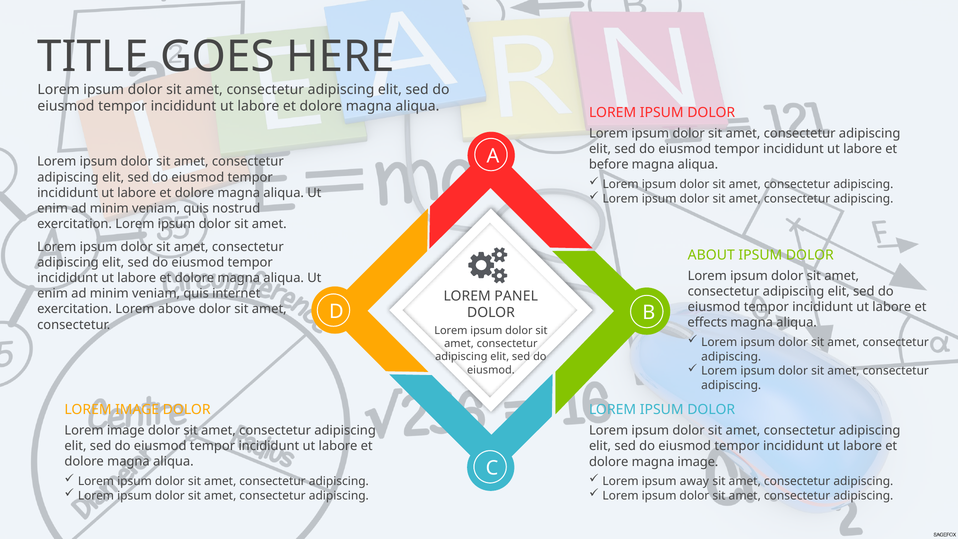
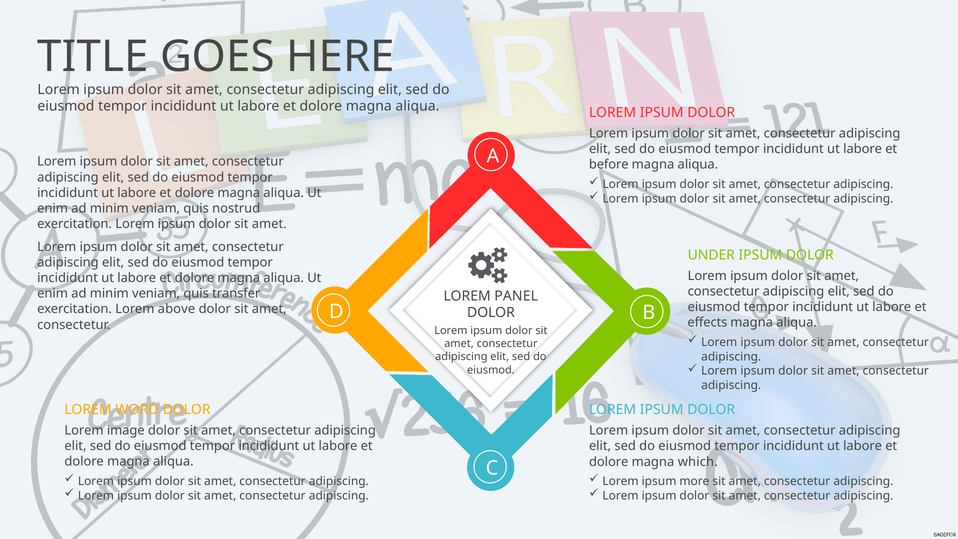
ABOUT: ABOUT -> UNDER (711, 255)
internet: internet -> transfer (236, 293)
IMAGE: IMAGE -> WORD (137, 409)
magna image: image -> which (698, 462)
away: away -> more (694, 481)
